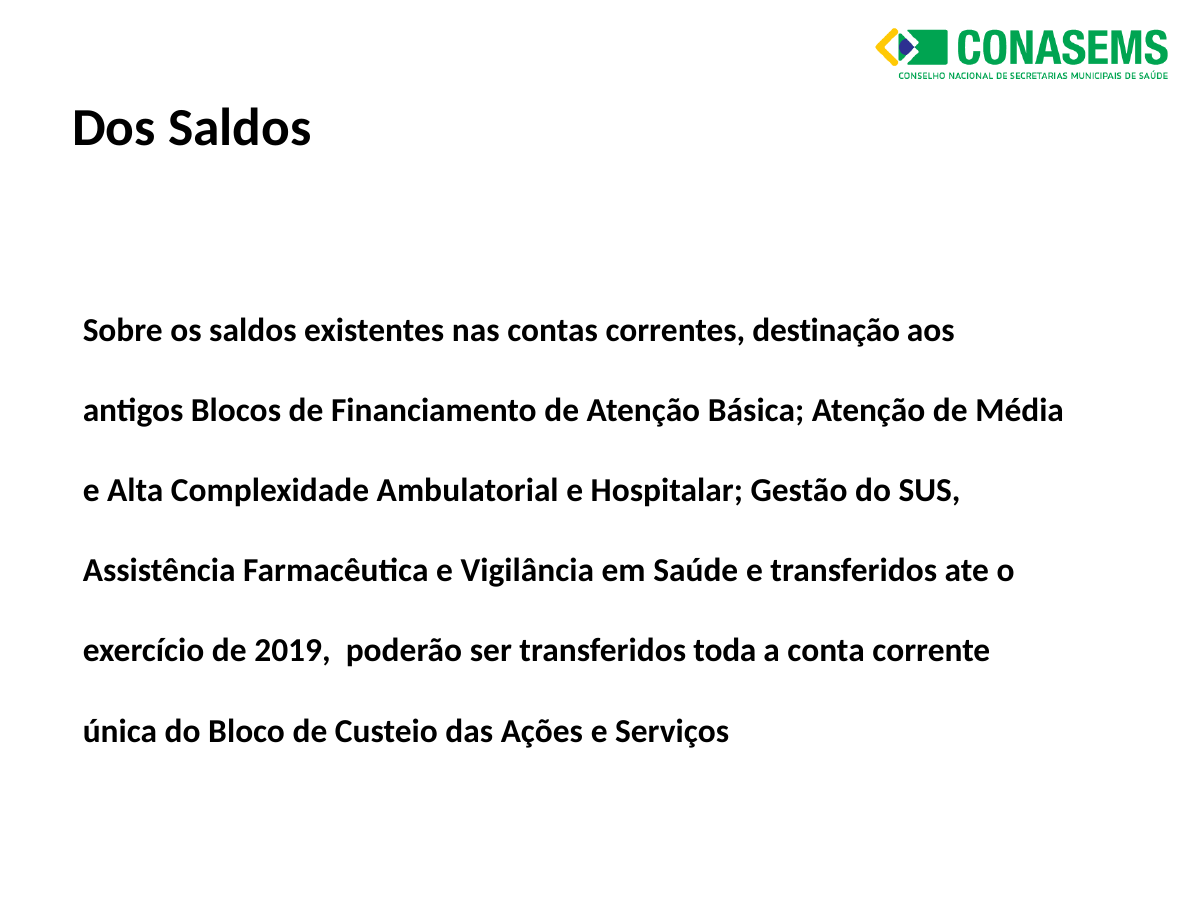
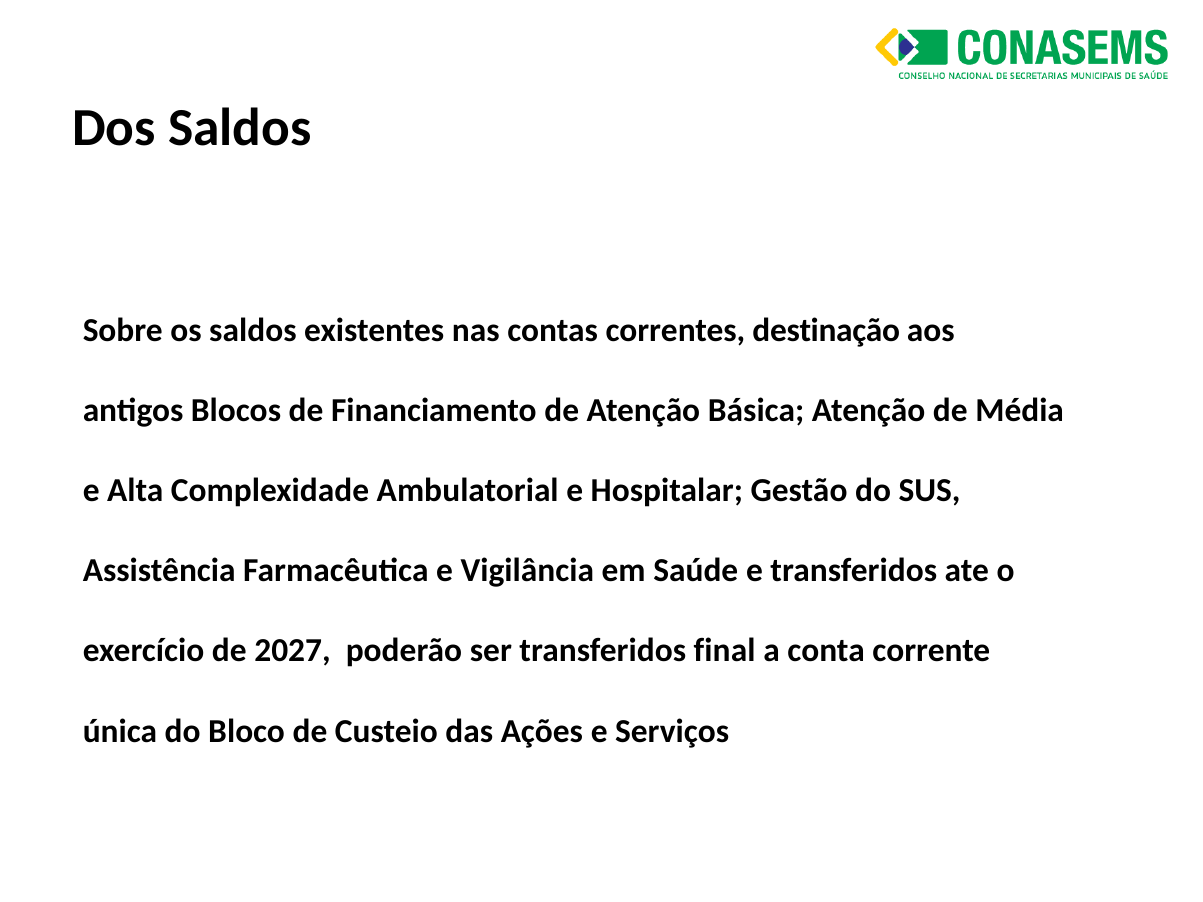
2019: 2019 -> 2027 (292, 651)
toda: toda -> final (725, 651)
